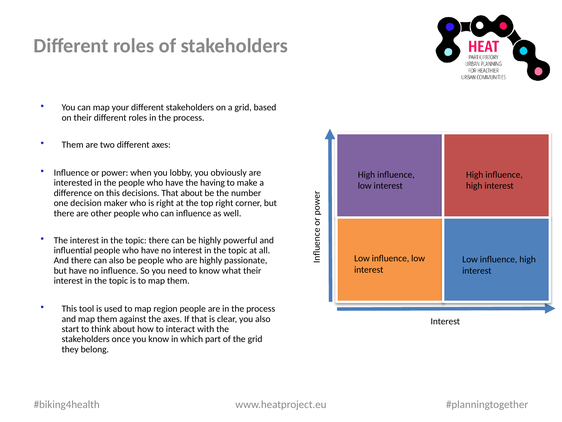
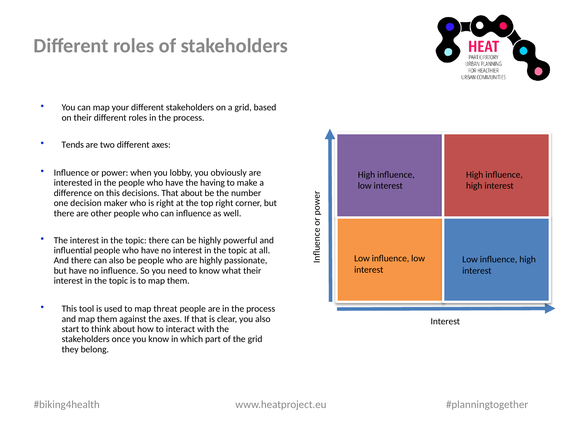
Them: Them -> Tends (73, 144)
region: region -> threat (165, 308)
